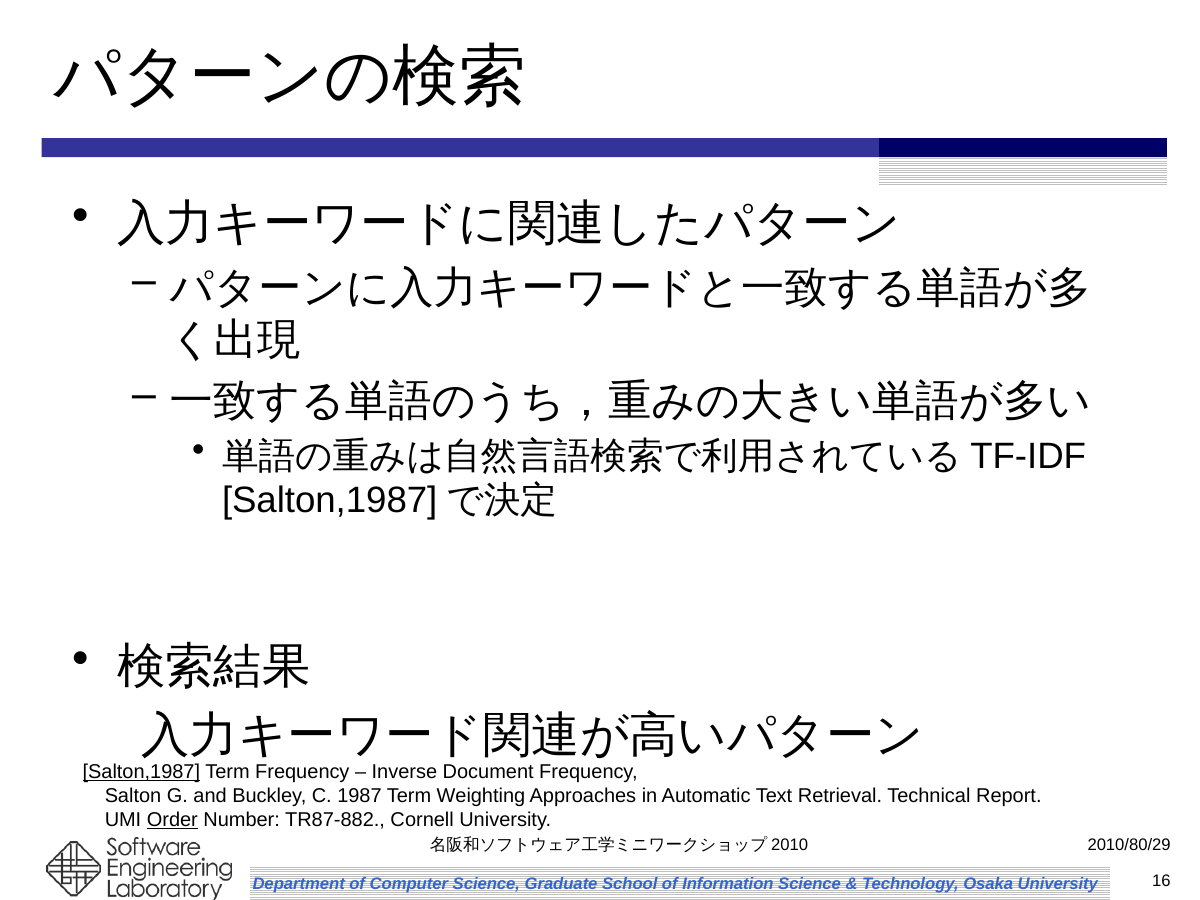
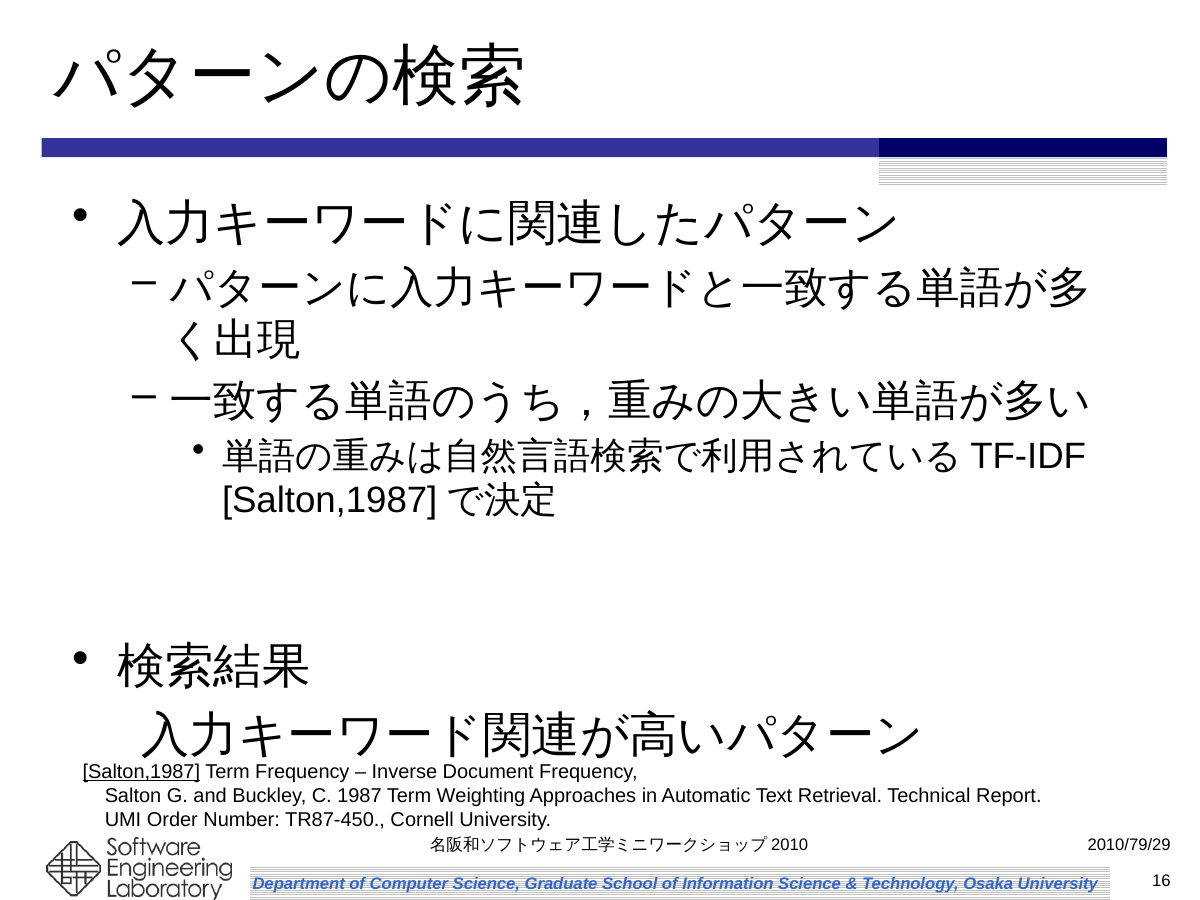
Order underline: present -> none (172, 820)
TR87-882: TR87-882 -> TR87-450 (335, 820)
2010/80/29: 2010/80/29 -> 2010/79/29 (1129, 845)
